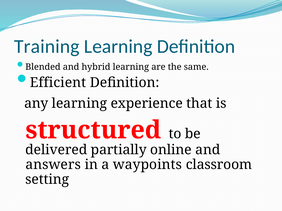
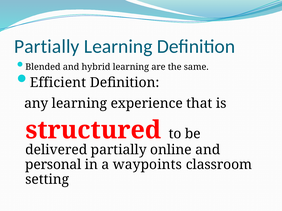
Training: Training -> Partially (47, 47)
answers: answers -> personal (53, 165)
